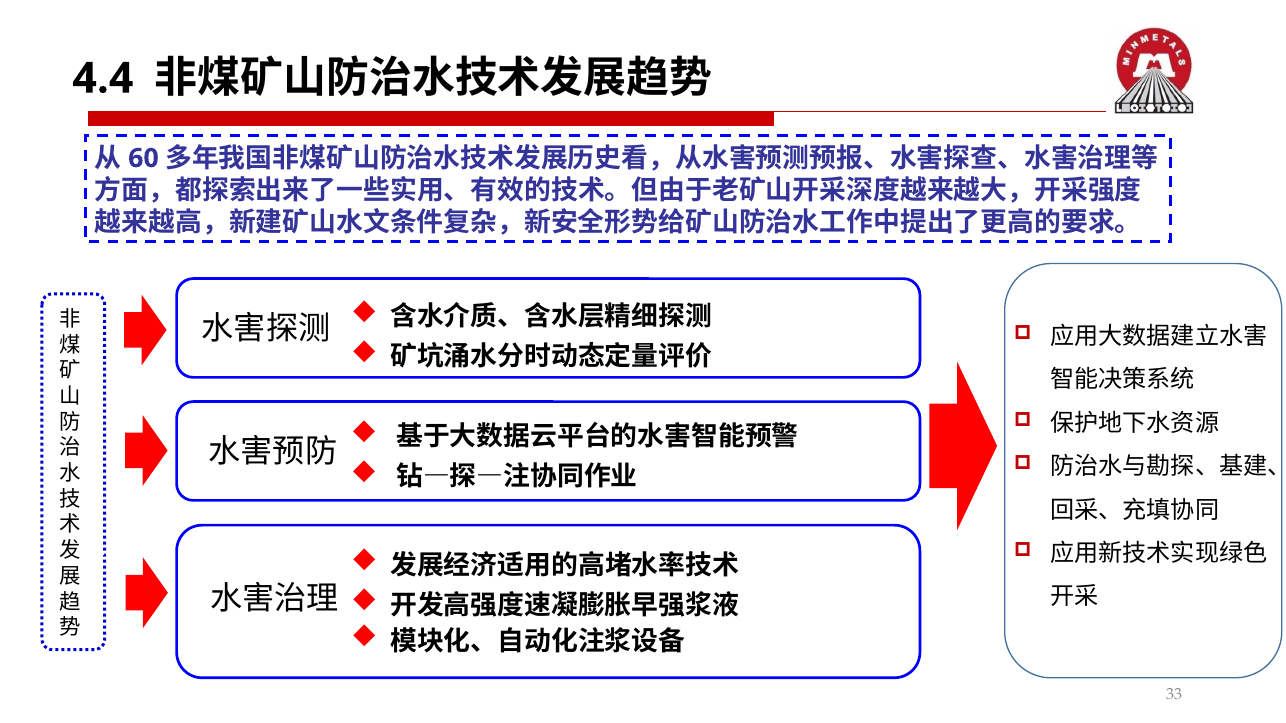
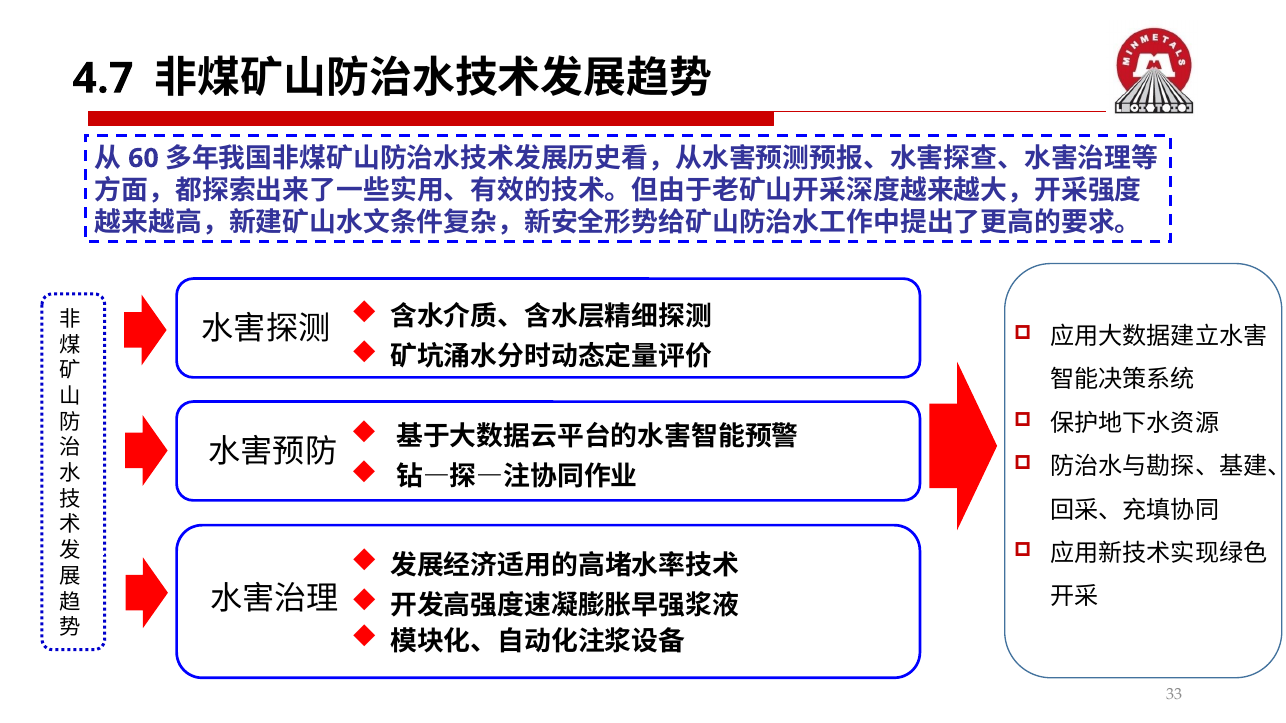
4.4: 4.4 -> 4.7 (103, 78)
